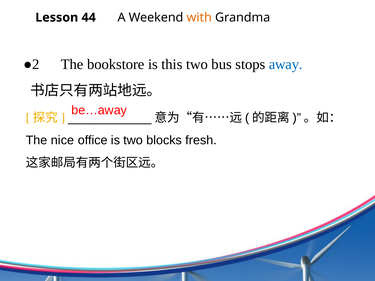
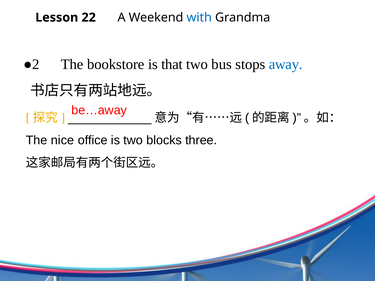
44: 44 -> 22 (89, 18)
with colour: orange -> blue (199, 18)
this: this -> that (172, 64)
fresh: fresh -> three (201, 140)
